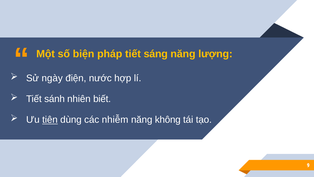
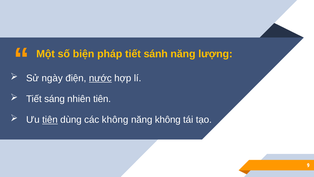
sáng: sáng -> sánh (156, 54)
nước underline: none -> present (100, 78)
sánh: sánh -> sáng (55, 99)
nhiên biết: biết -> tiên (102, 99)
các nhiễm: nhiễm -> không (115, 120)
